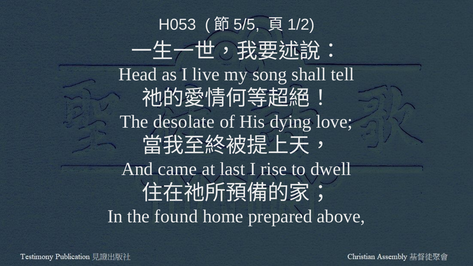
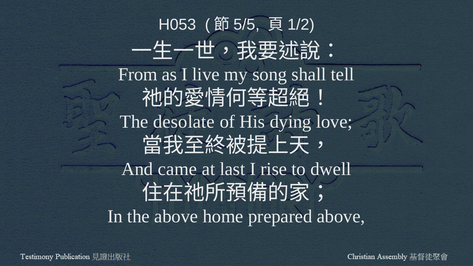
Head: Head -> From (138, 75)
the found: found -> above (176, 217)
